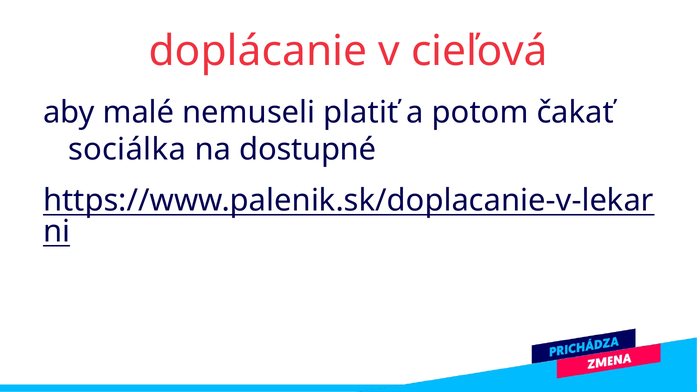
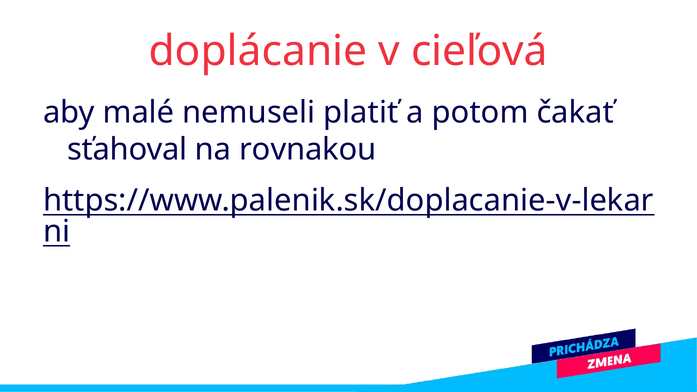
sociálka: sociálka -> sťahoval (127, 150)
dostupné: dostupné -> rovnakou (308, 150)
